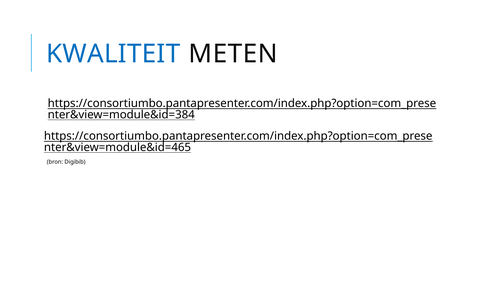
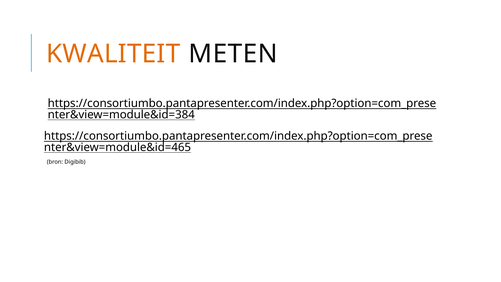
KWALITEIT colour: blue -> orange (113, 54)
